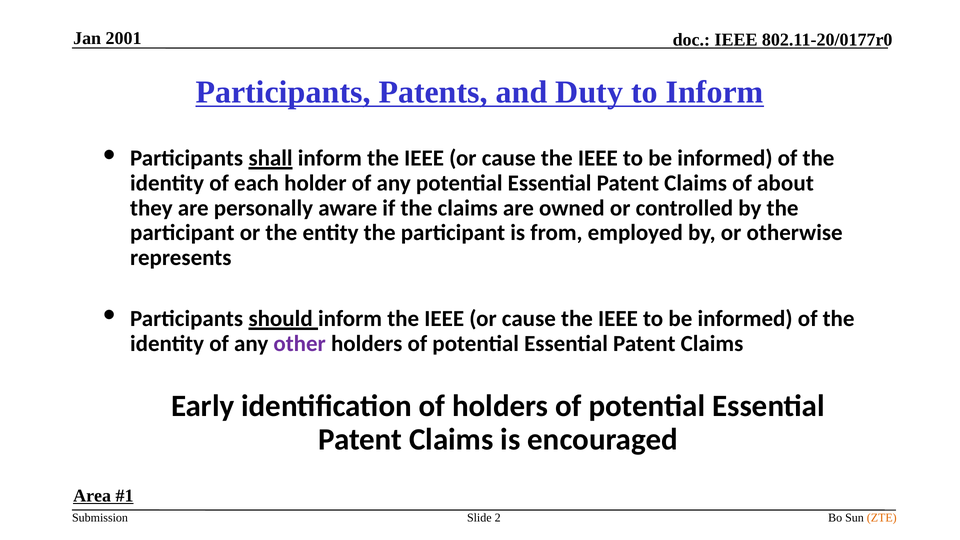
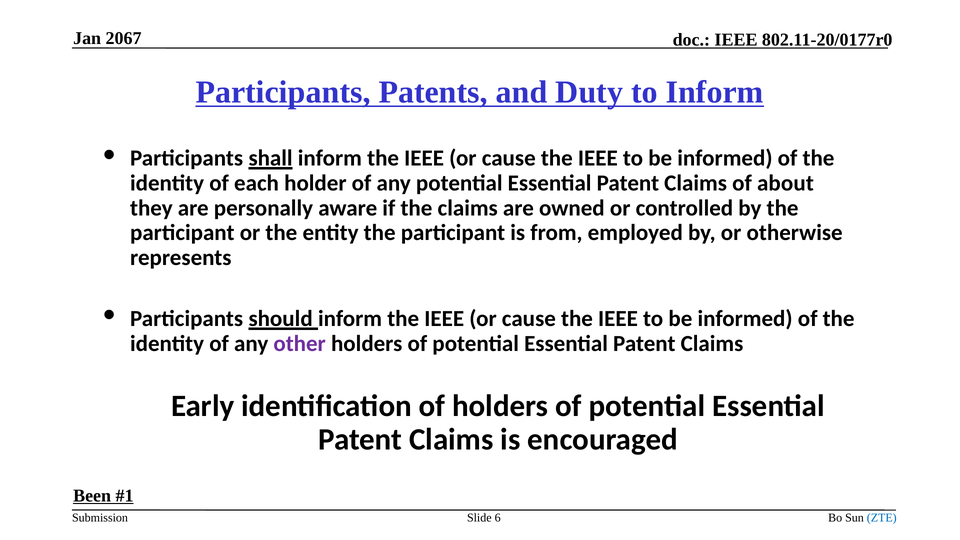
2001: 2001 -> 2067 (124, 38)
Area: Area -> Been (92, 496)
2: 2 -> 6 (498, 518)
ZTE colour: orange -> blue (882, 518)
